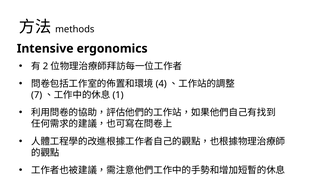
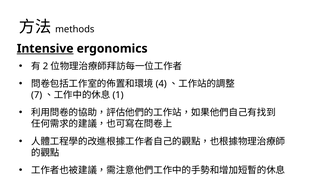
Intensive underline: none -> present (45, 48)
